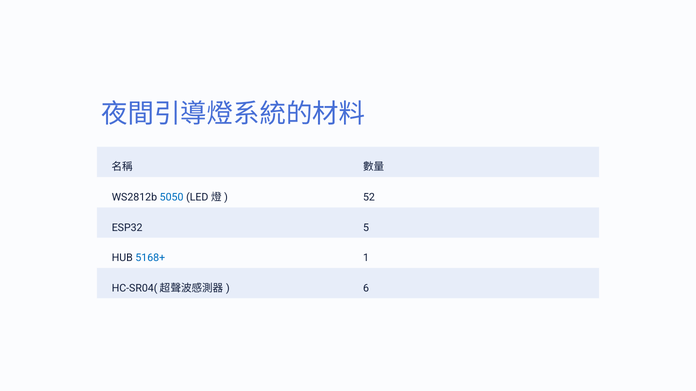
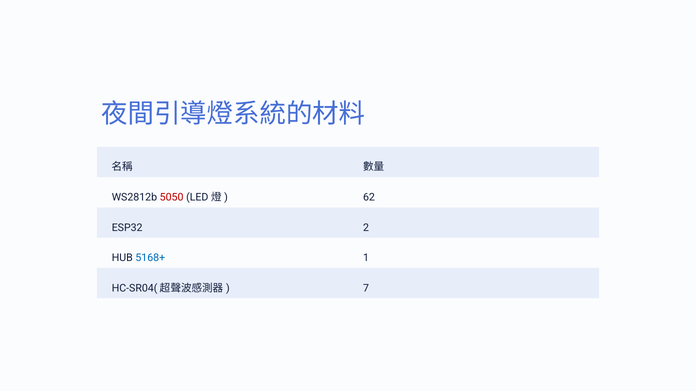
5050 colour: blue -> red (172, 198)
52: 52 -> 62 (369, 198)
5: 5 -> 2 (366, 228)
6: 6 -> 7 (366, 288)
